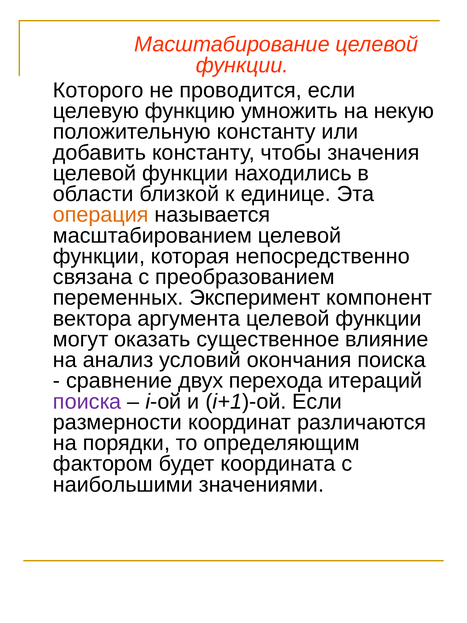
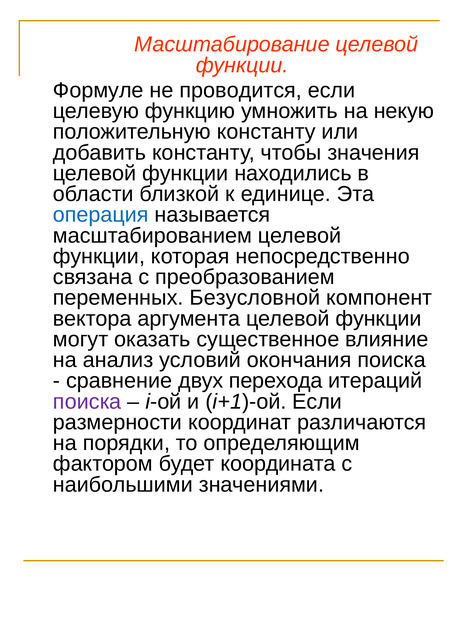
Которого: Которого -> Формуле (98, 90)
операция colour: orange -> blue (101, 215)
Эксперимент: Эксперимент -> Безусловной (255, 298)
